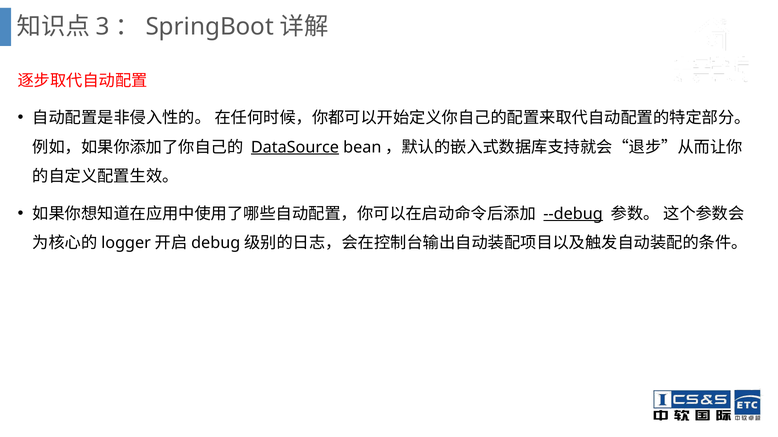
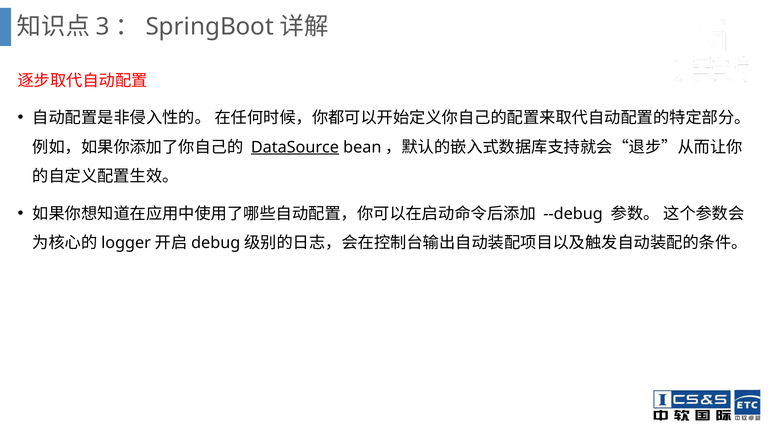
--debug underline: present -> none (573, 214)
